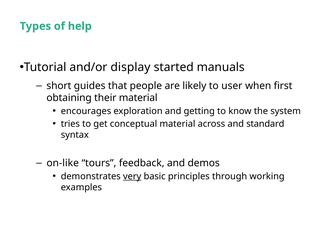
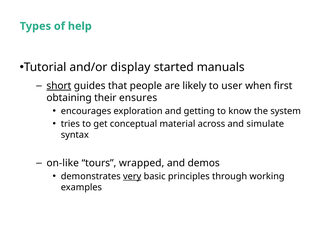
short underline: none -> present (59, 86)
their material: material -> ensures (138, 98)
standard: standard -> simulate (265, 124)
feedback: feedback -> wrapped (142, 163)
